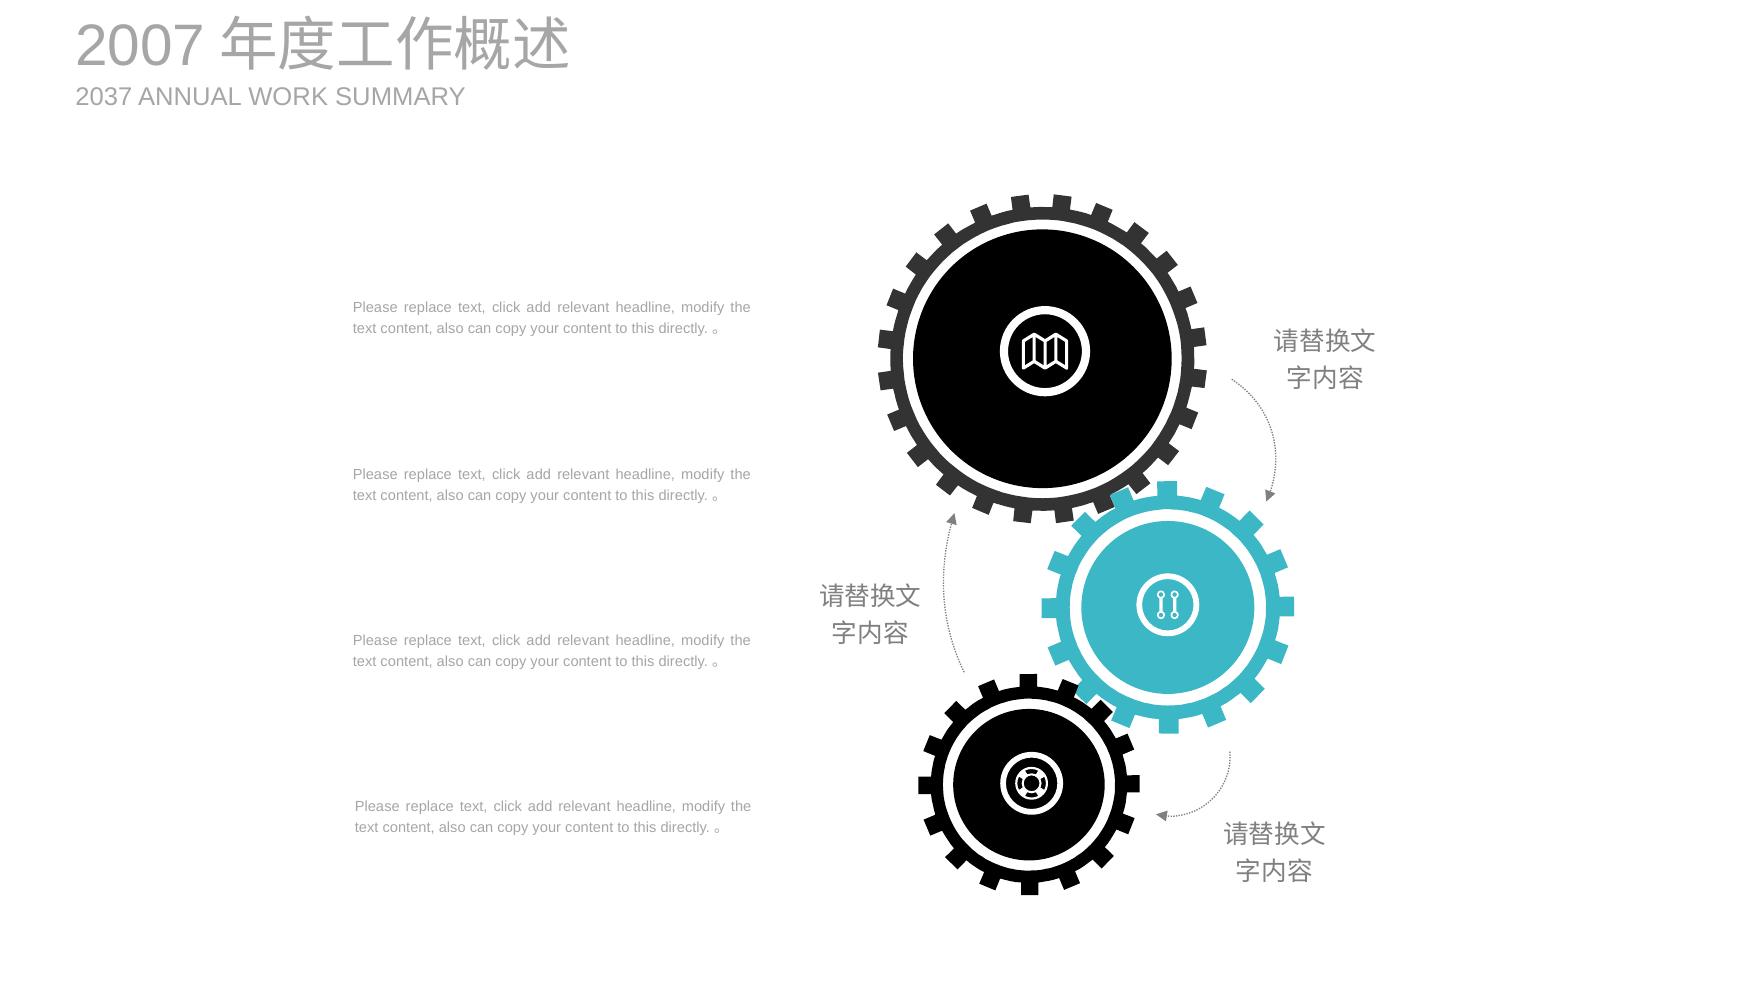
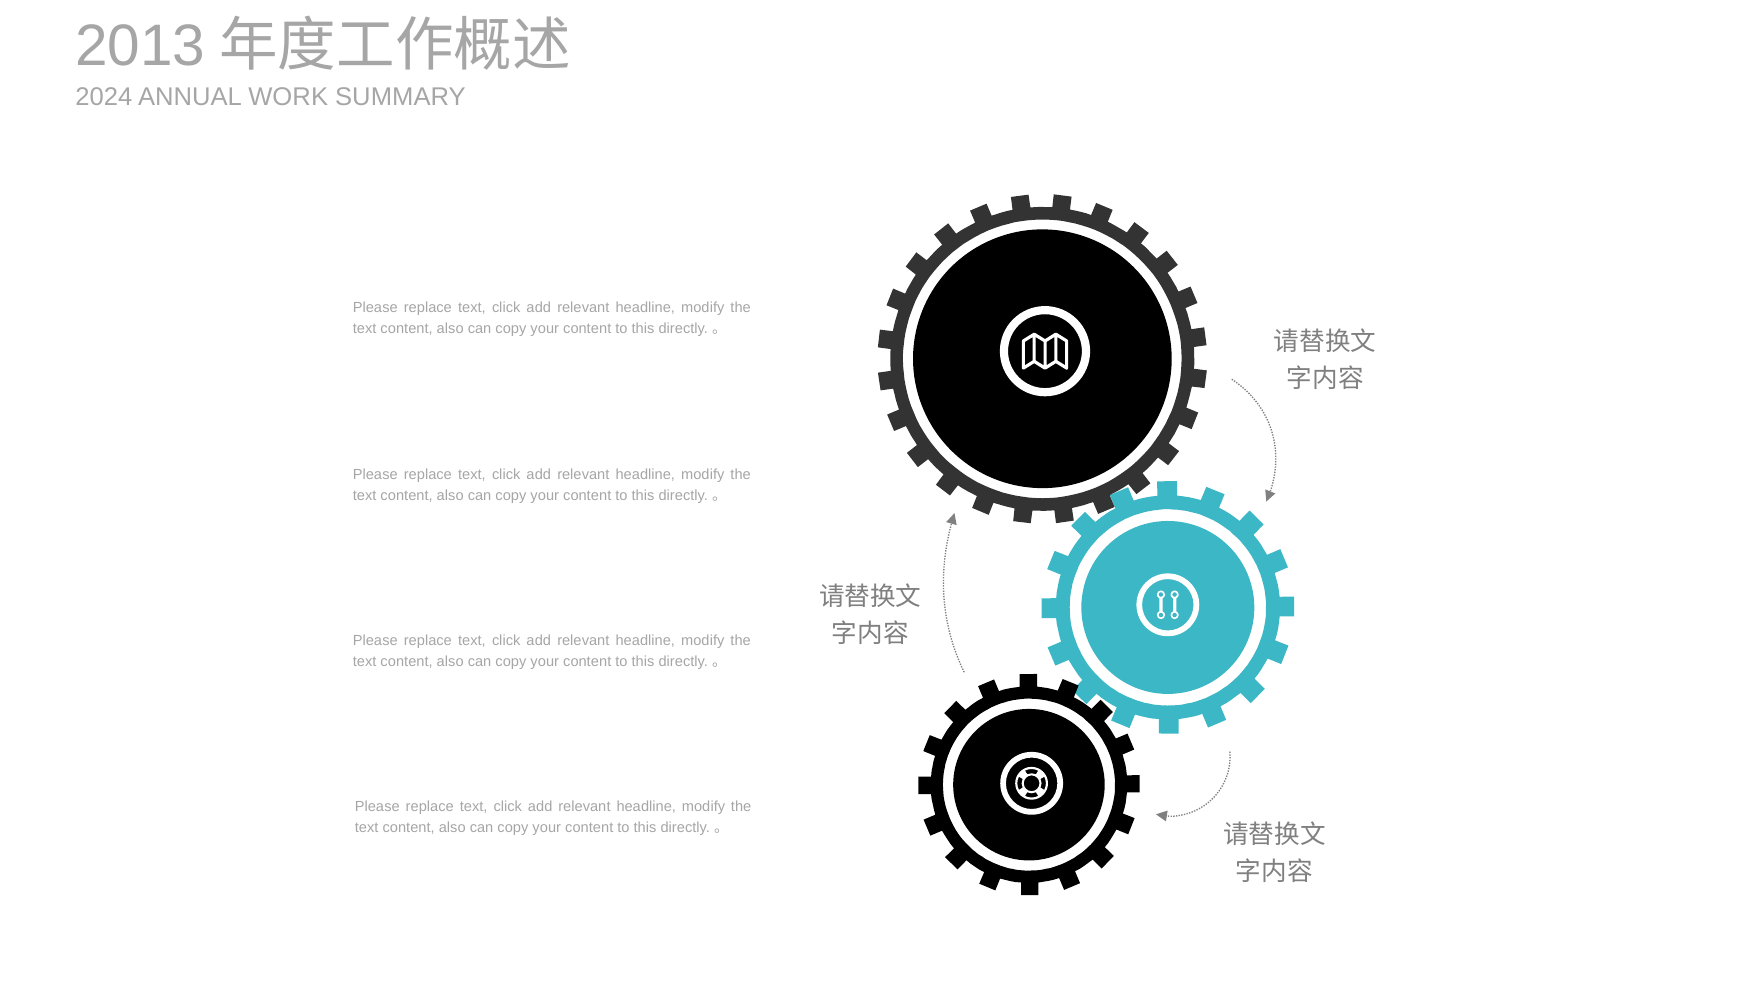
2007: 2007 -> 2013 (140, 46)
2037: 2037 -> 2024 (104, 97)
